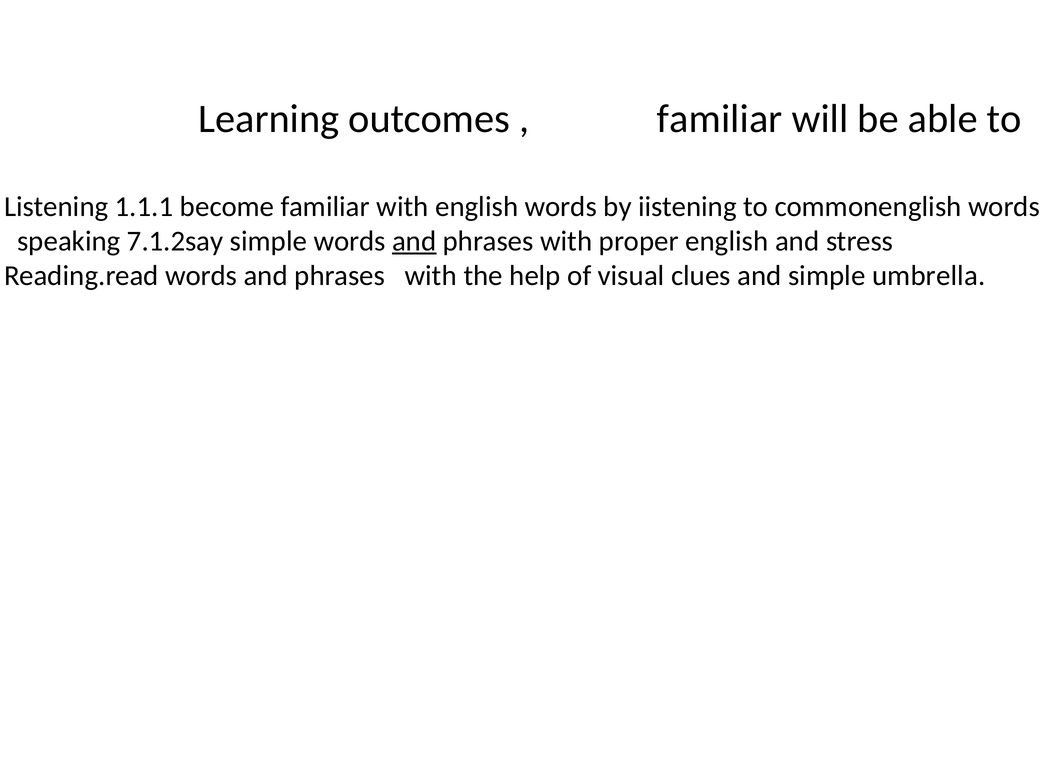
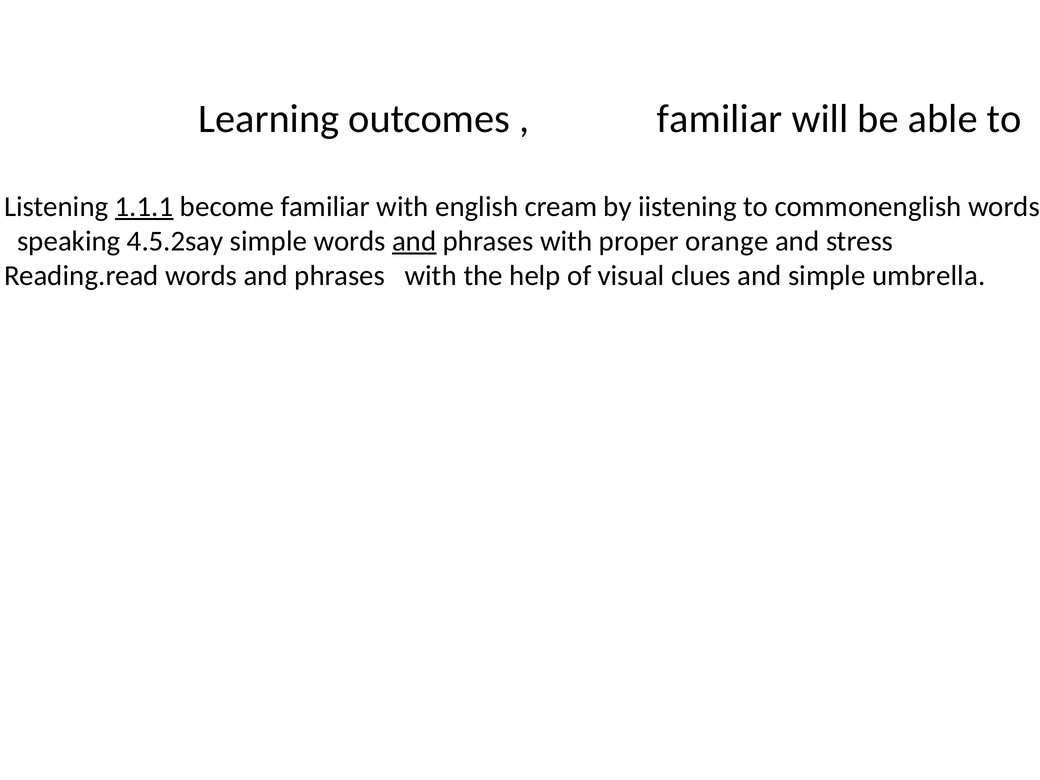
1.1.1 underline: none -> present (144, 206)
english words: words -> cream (561, 206)
7.1.2say: 7.1.2say -> 4.5.2say (175, 241)
proper english: english -> orange (727, 241)
